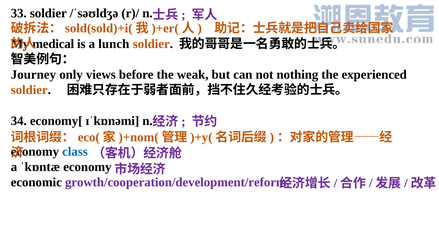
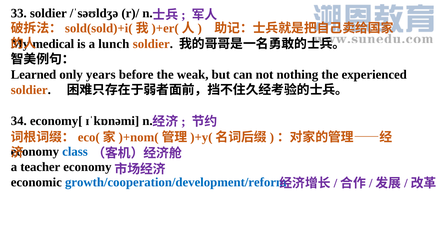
Journey: Journey -> Learned (34, 75)
views: views -> years (101, 75)
ˈkɒntæ: ˈkɒntæ -> teacher (40, 167)
growth/cooperation/development/reform colour: purple -> blue (176, 182)
